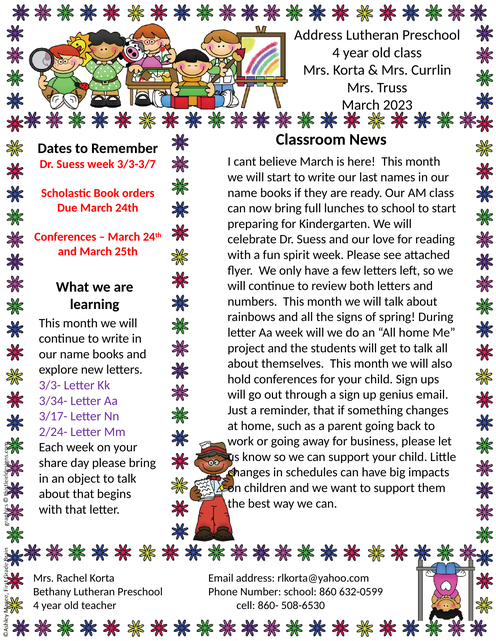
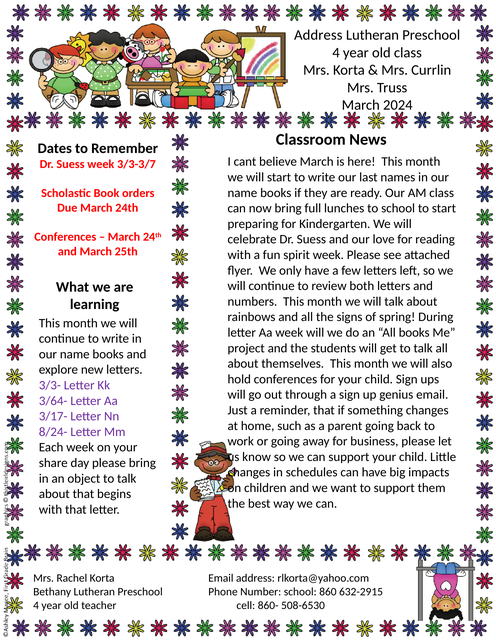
2023: 2023 -> 2024 (398, 105)
All home: home -> books (414, 333)
3/34-: 3/34- -> 3/64- (53, 401)
2/24-: 2/24- -> 8/24- (53, 432)
632-0599: 632-0599 -> 632-2915 (361, 593)
